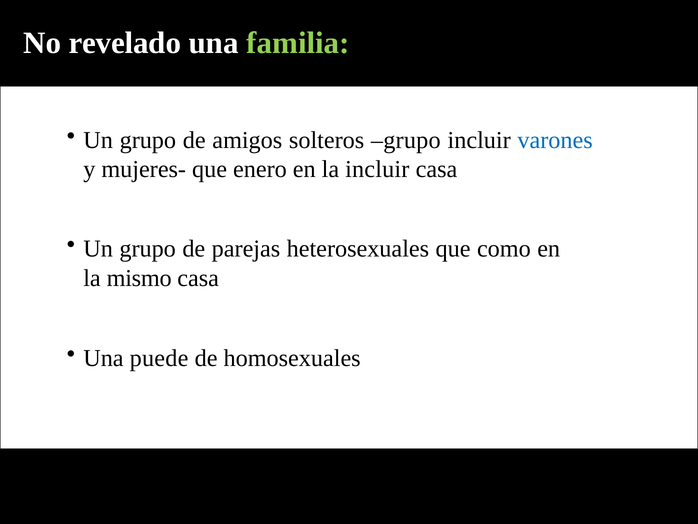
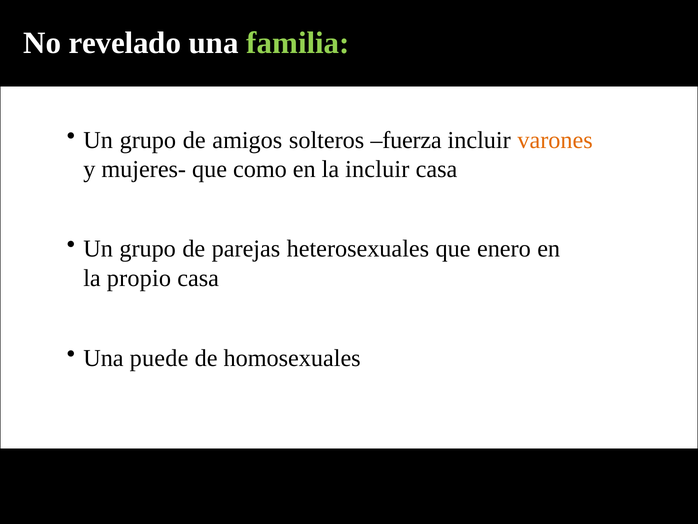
solteros grupo: grupo -> fuerza (406, 140)
varones colour: blue -> orange (555, 140)
enero: enero -> como (260, 169)
como: como -> enero (504, 249)
mismo: mismo -> propio (139, 278)
